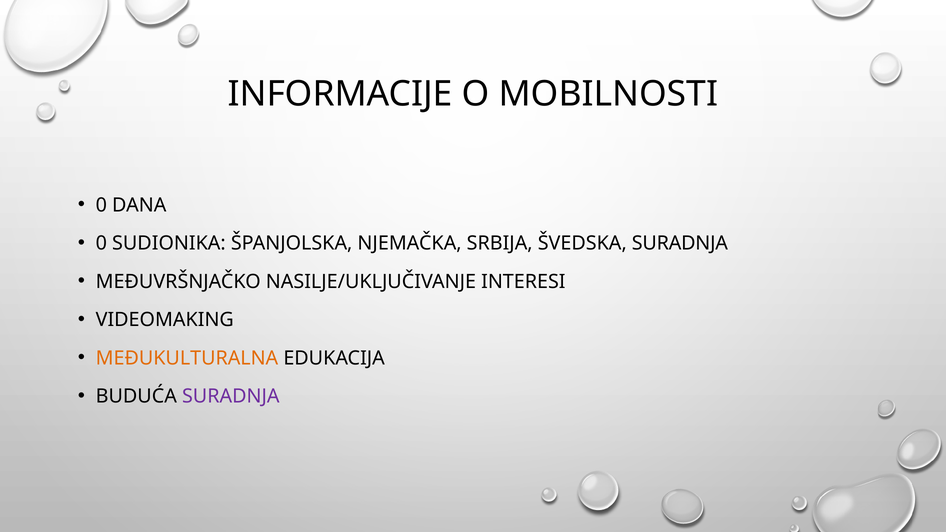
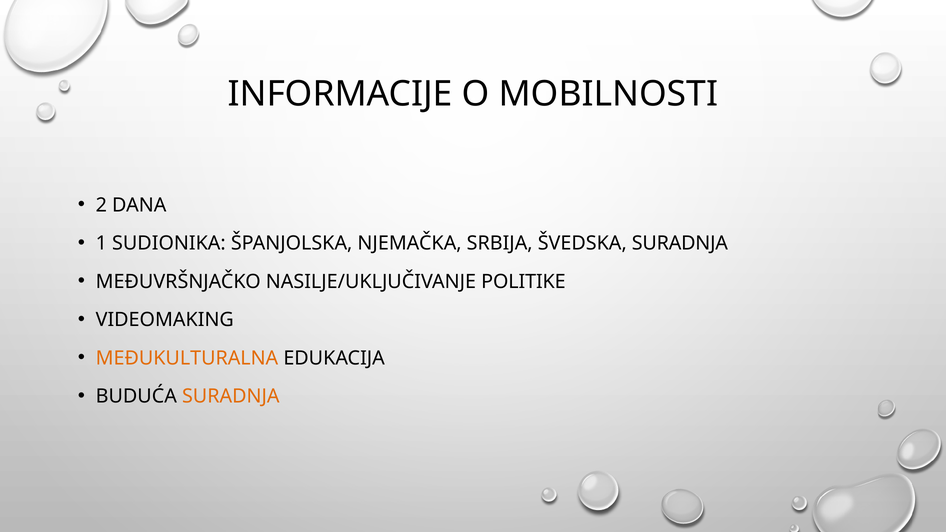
0: 0 -> 2 (101, 205)
0: 0 -> 1 (101, 243)
INTERESI: INTERESI -> POLITIKE (523, 282)
SURADNJA colour: purple -> orange (231, 396)
